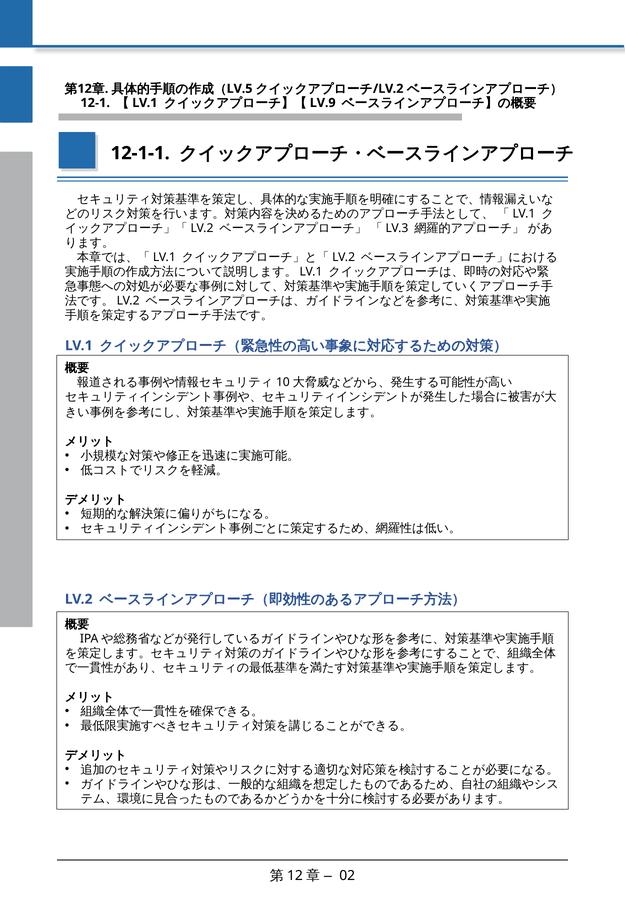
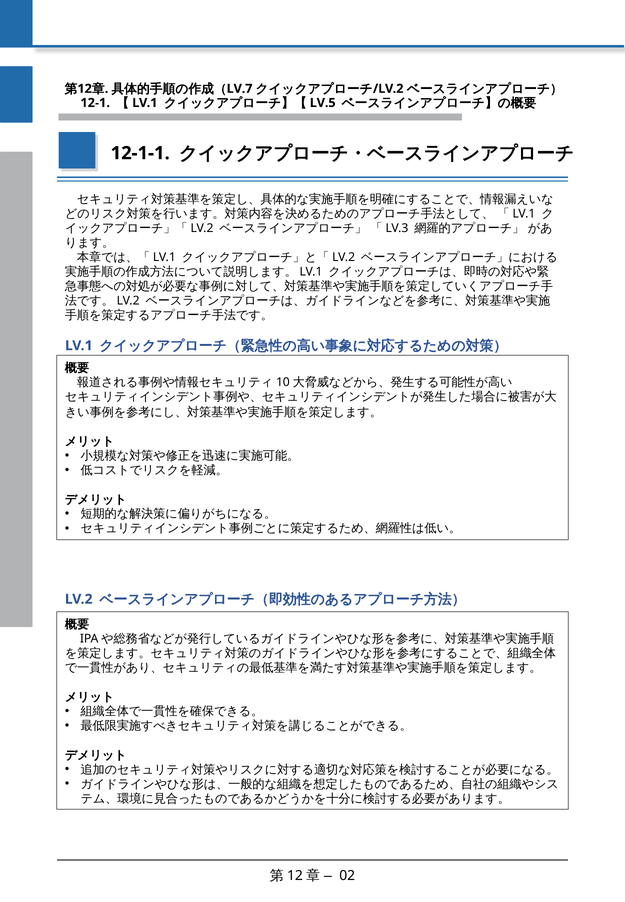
LV.5: LV.5 -> LV.7 (240, 89)
LV.9: LV.9 -> LV.5 (323, 103)
